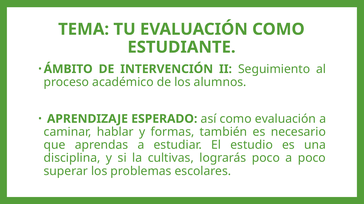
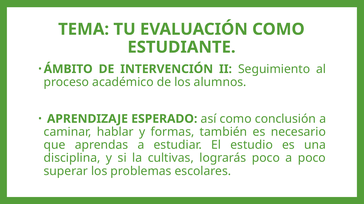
como evaluación: evaluación -> conclusión (285, 119)
